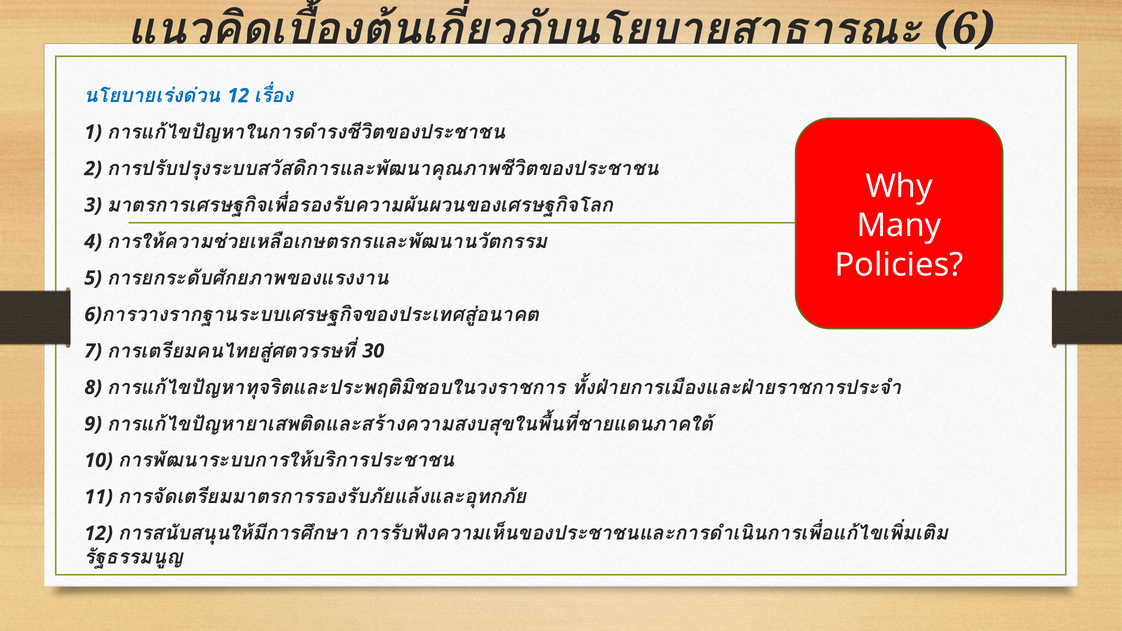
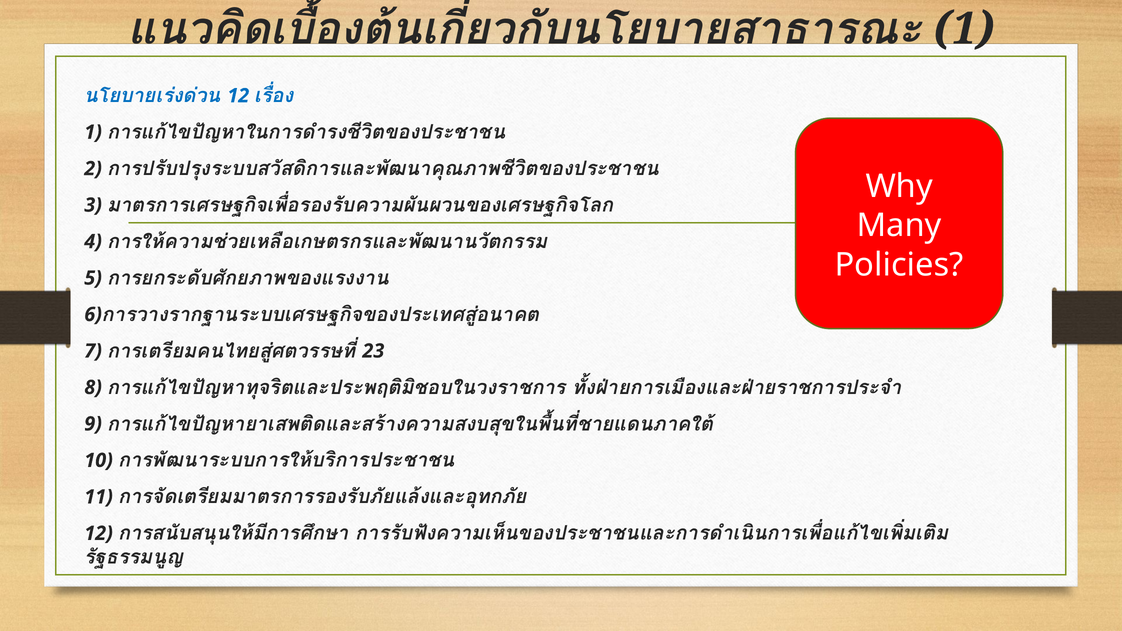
6: 6 -> 1 (964, 29)
30: 30 -> 23 (373, 351)
